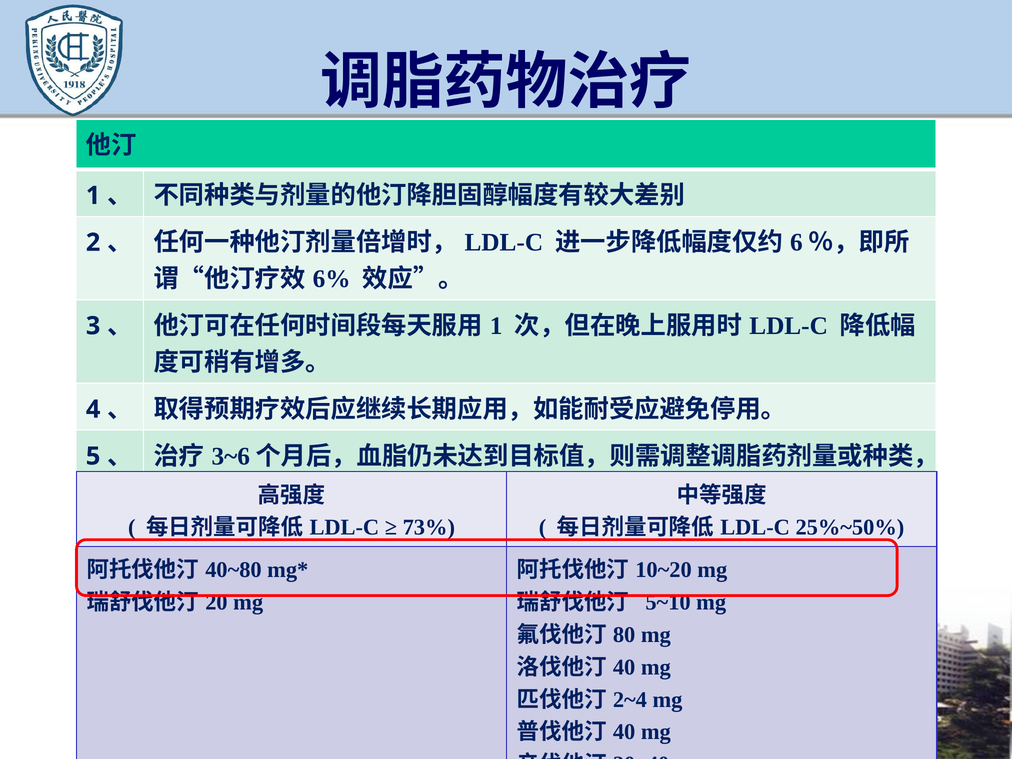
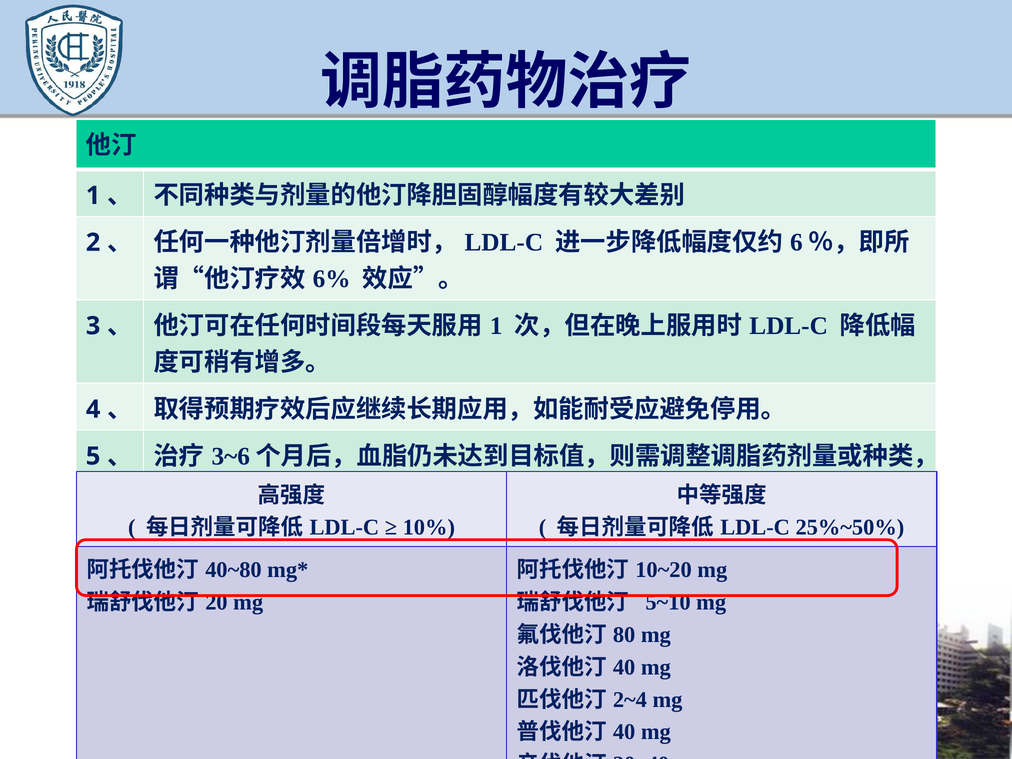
73%: 73% -> 10% (429, 528)
